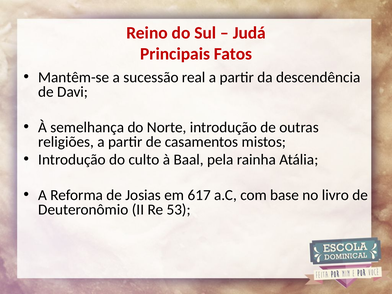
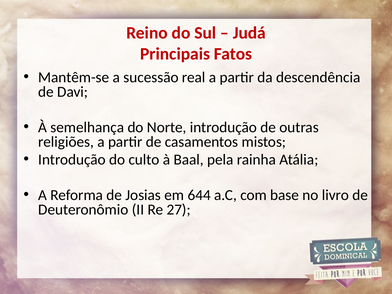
617: 617 -> 644 (199, 195)
53: 53 -> 27 (179, 210)
